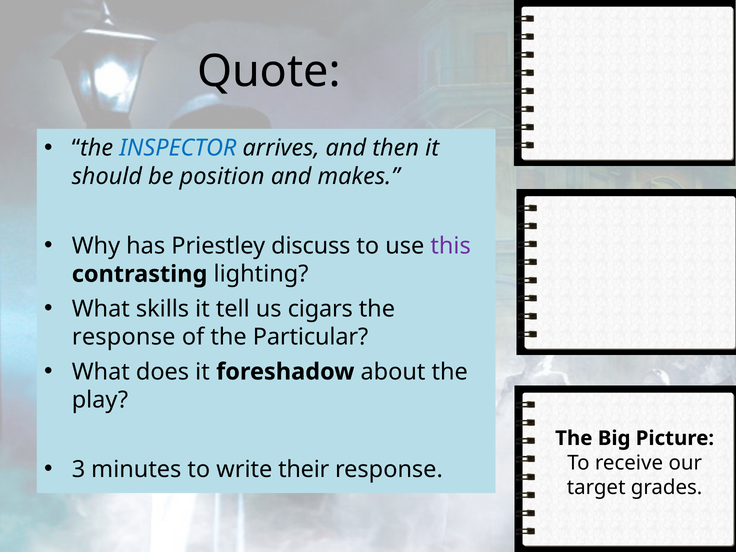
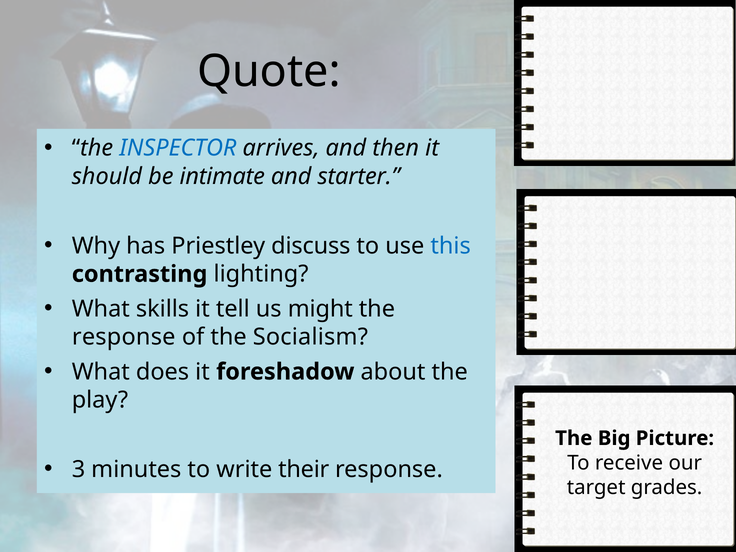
position: position -> intimate (222, 176)
makes: makes -> starter (359, 176)
this colour: purple -> blue (451, 246)
cigars: cigars -> might (320, 309)
Particular: Particular -> Socialism (310, 337)
